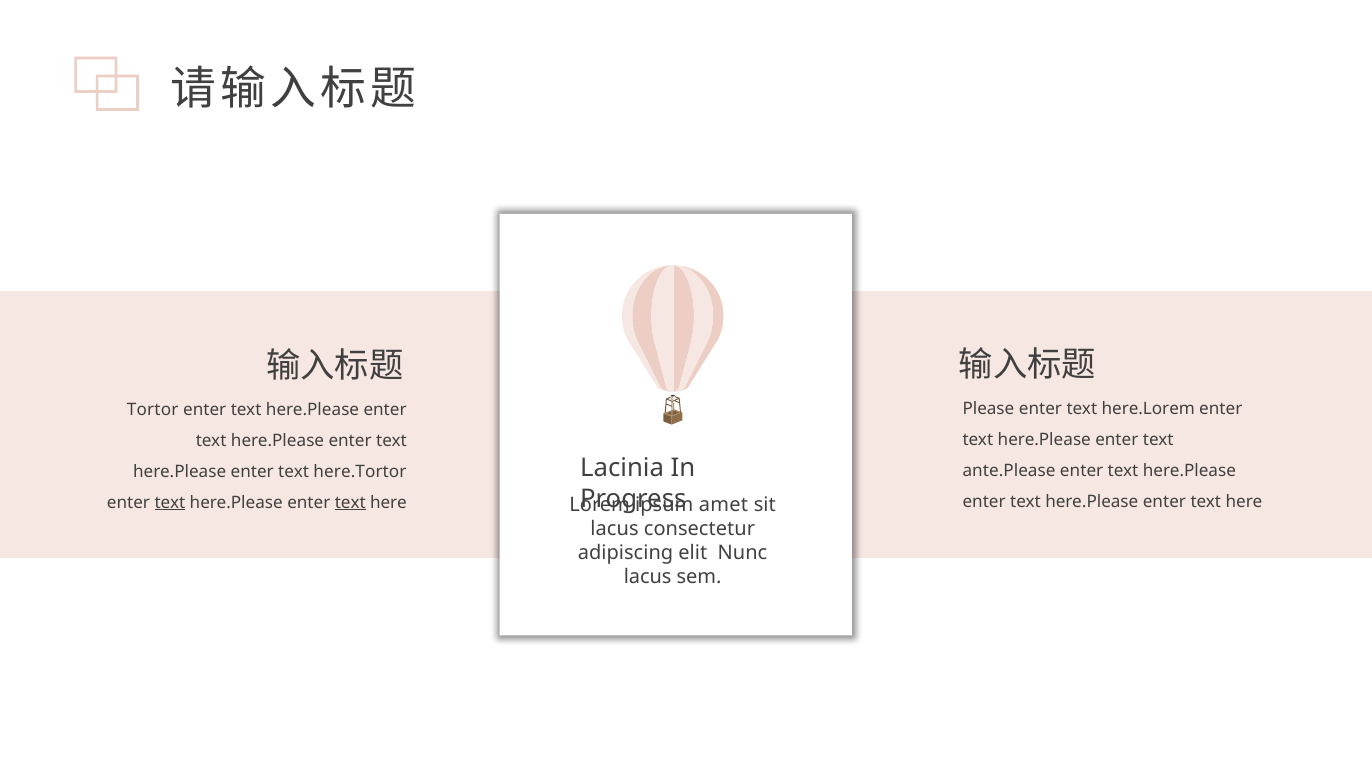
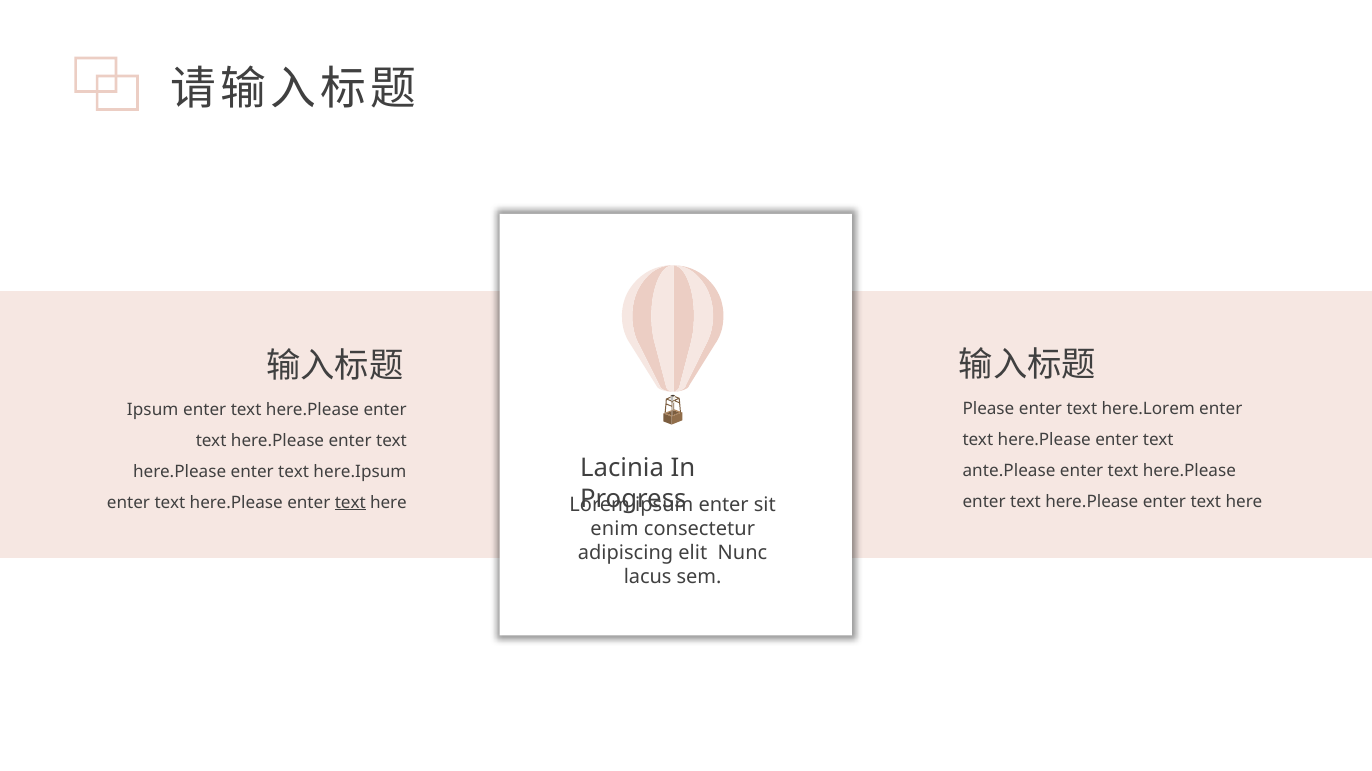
Tortor: Tortor -> Ipsum (153, 410)
here.Tortor: here.Tortor -> here.Ipsum (360, 472)
text underline: present -> none (170, 503)
amet: amet -> enter (724, 505)
lacus: lacus -> enim (614, 529)
